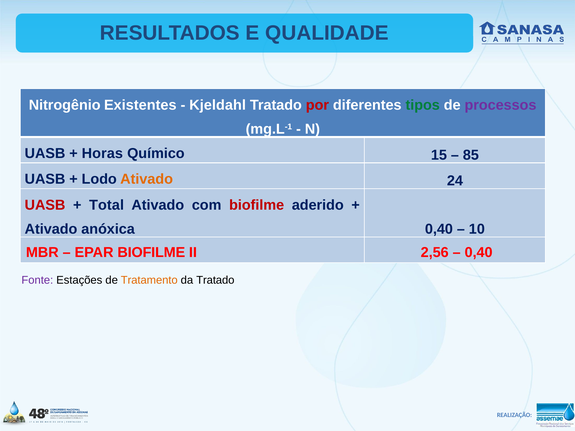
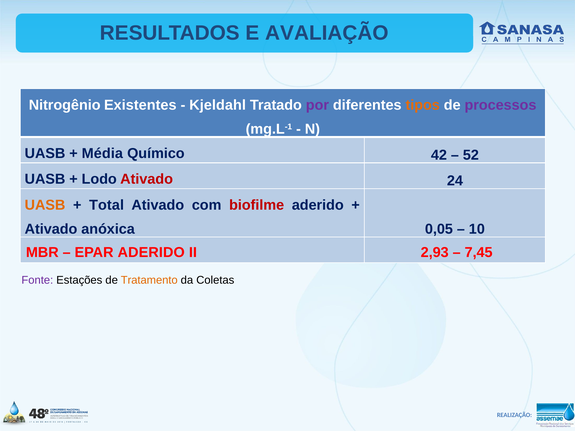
QUALIDADE: QUALIDADE -> AVALIAÇÃO (327, 33)
por colour: red -> purple (317, 105)
tipos colour: green -> orange (423, 105)
Horas: Horas -> Média (102, 153)
15: 15 -> 42 (439, 155)
85: 85 -> 52 (471, 155)
Ativado colour: orange -> red (147, 179)
UASB colour: red -> orange (45, 205)
anóxica 0,40: 0,40 -> 0,05 (439, 229)
EPAR BIOFILME: BIOFILME -> ADERIDO (151, 253)
2,56: 2,56 -> 2,93 (435, 253)
0,40: 0,40 -> 7,45 (479, 253)
da Tratado: Tratado -> Coletas (215, 280)
